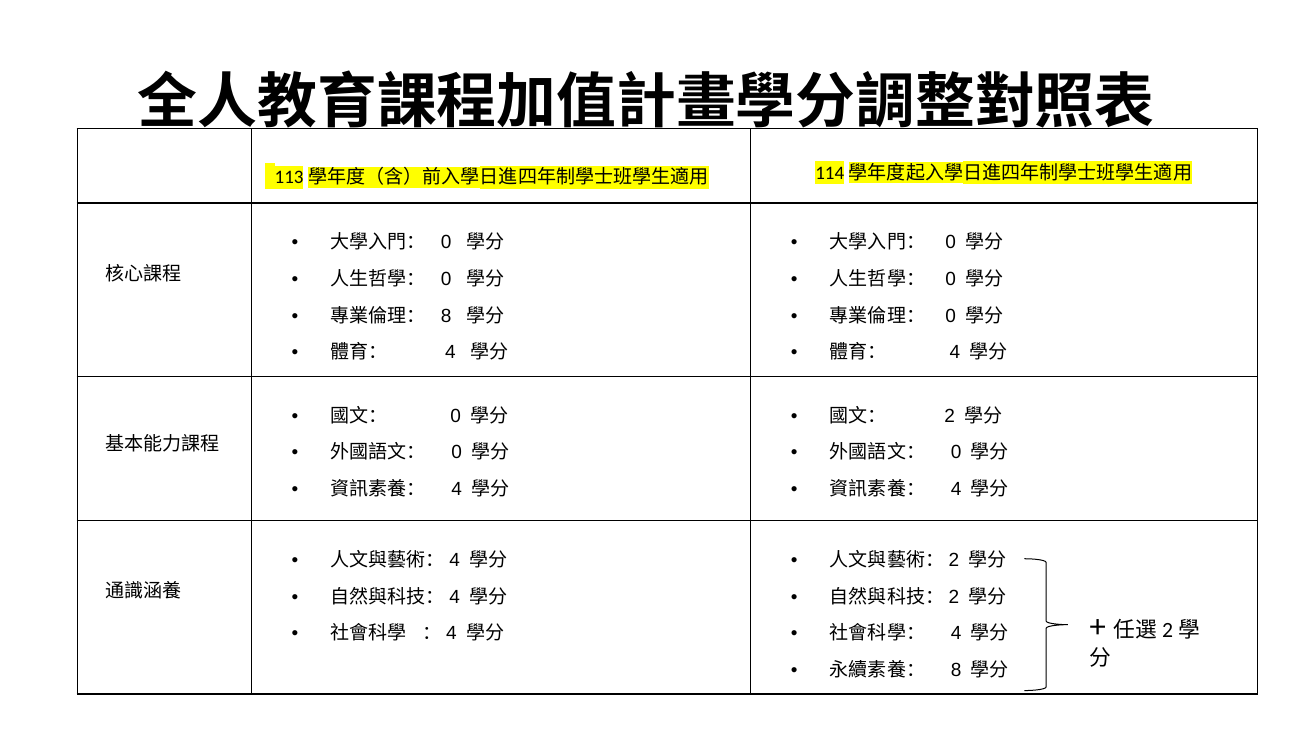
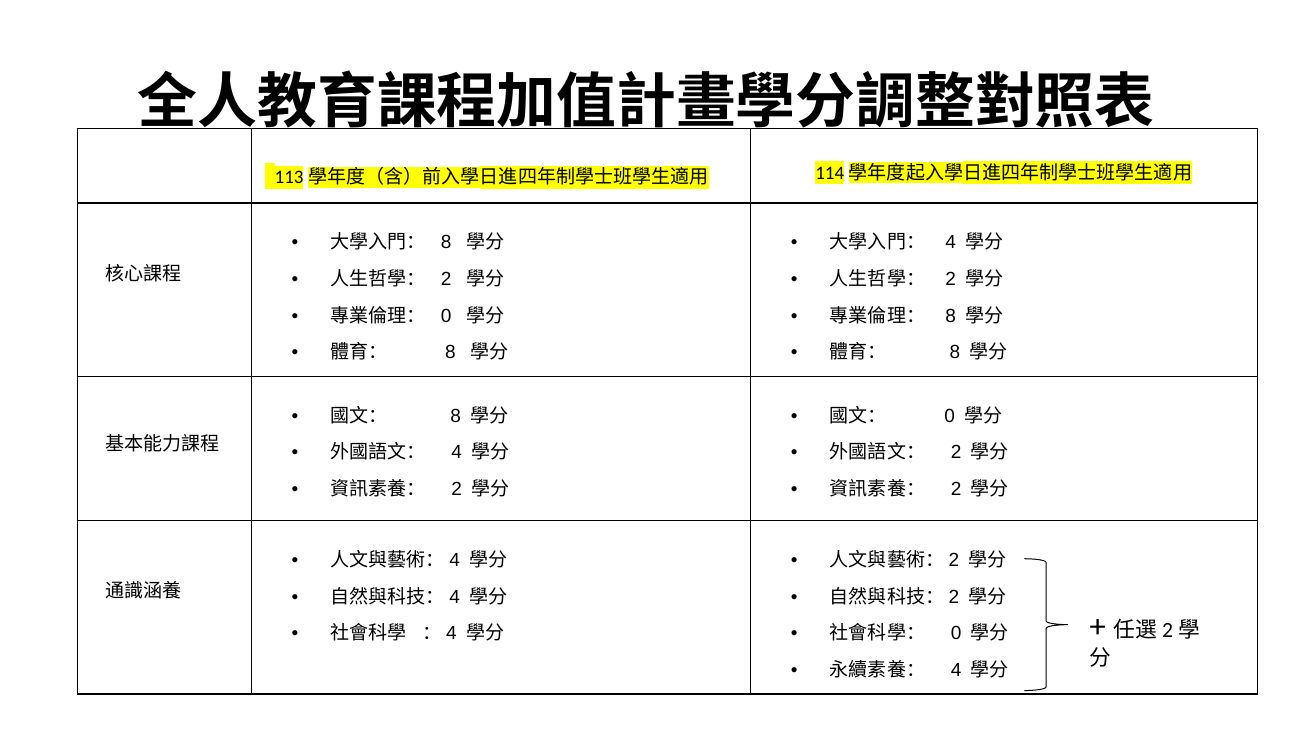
0: 0 -> 8 (446, 243)
0: 0 -> 4 (951, 243)
0: 0 -> 2 (446, 279)
0: 0 -> 2 (951, 279)
8: 8 -> 0 (446, 316)
0: 0 -> 8 (951, 316)
4: 4 -> 8 (450, 352)
4: 4 -> 8 (955, 352)
0: 0 -> 8 (456, 416)
2: 2 -> 0 (950, 416)
0: 0 -> 4 (457, 453)
0: 0 -> 2 (956, 453)
4: 4 -> 2 (457, 489)
4: 4 -> 2 (956, 489)
4: 4 -> 0 (956, 634)
8: 8 -> 4 (956, 670)
